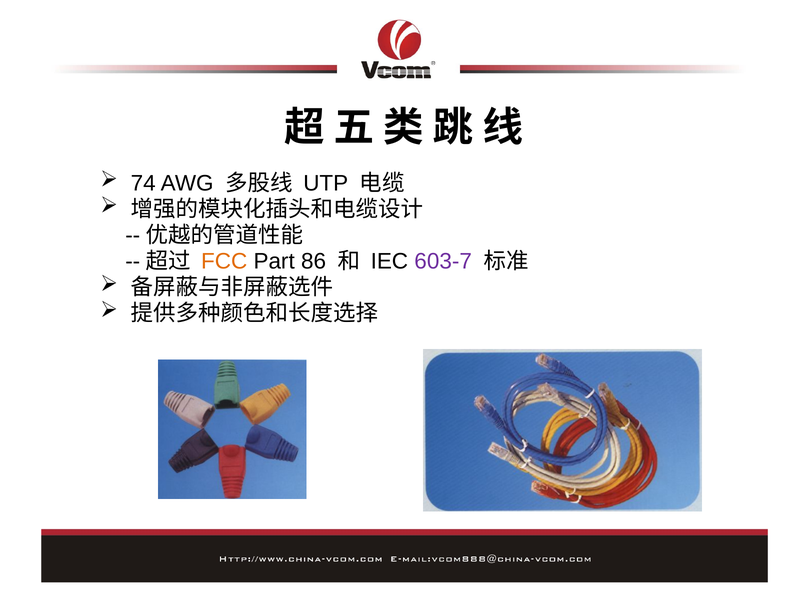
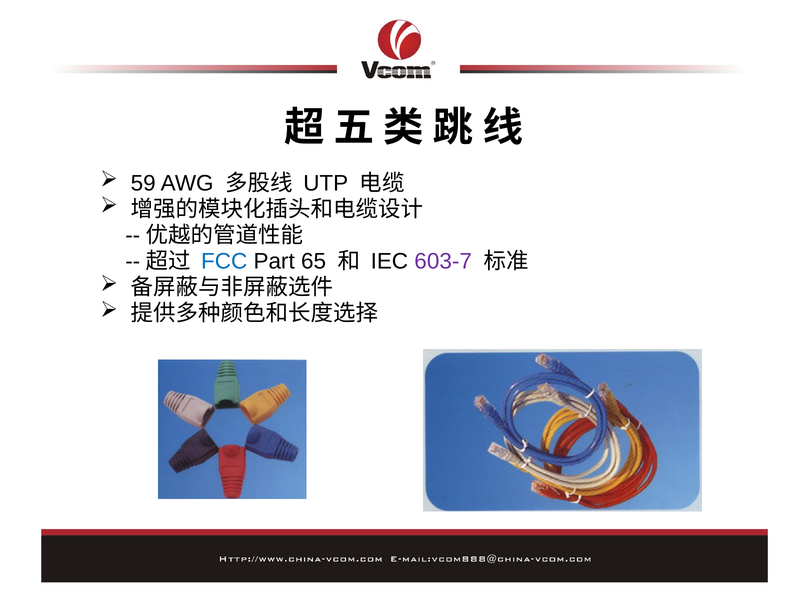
74: 74 -> 59 (143, 183)
FCC colour: orange -> blue (224, 262)
86: 86 -> 65 (314, 262)
